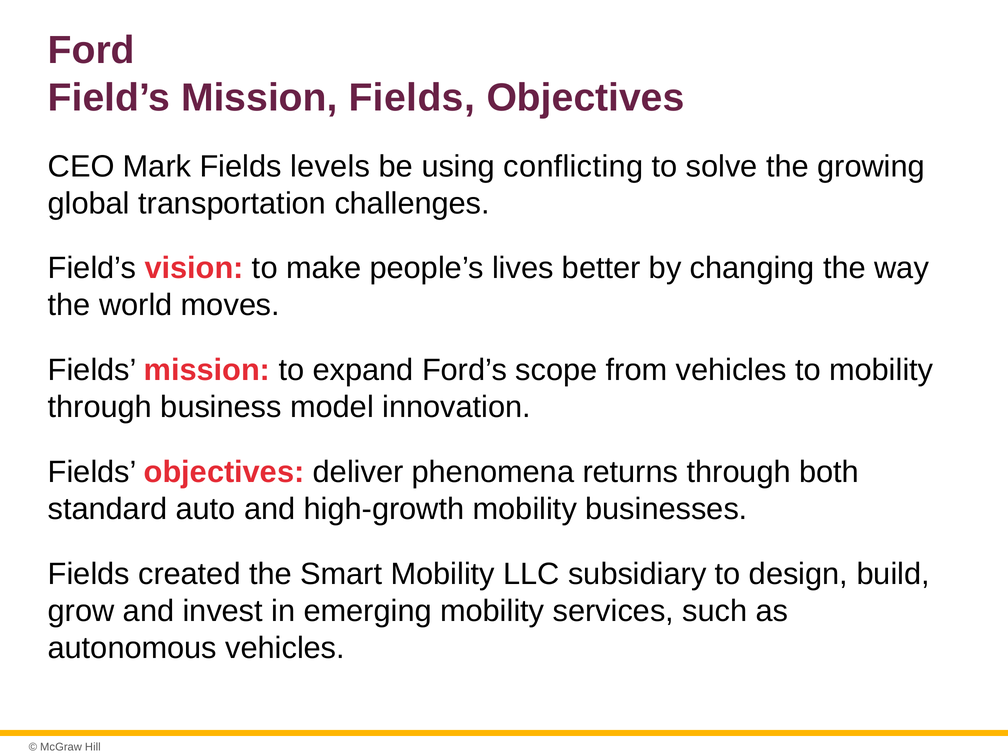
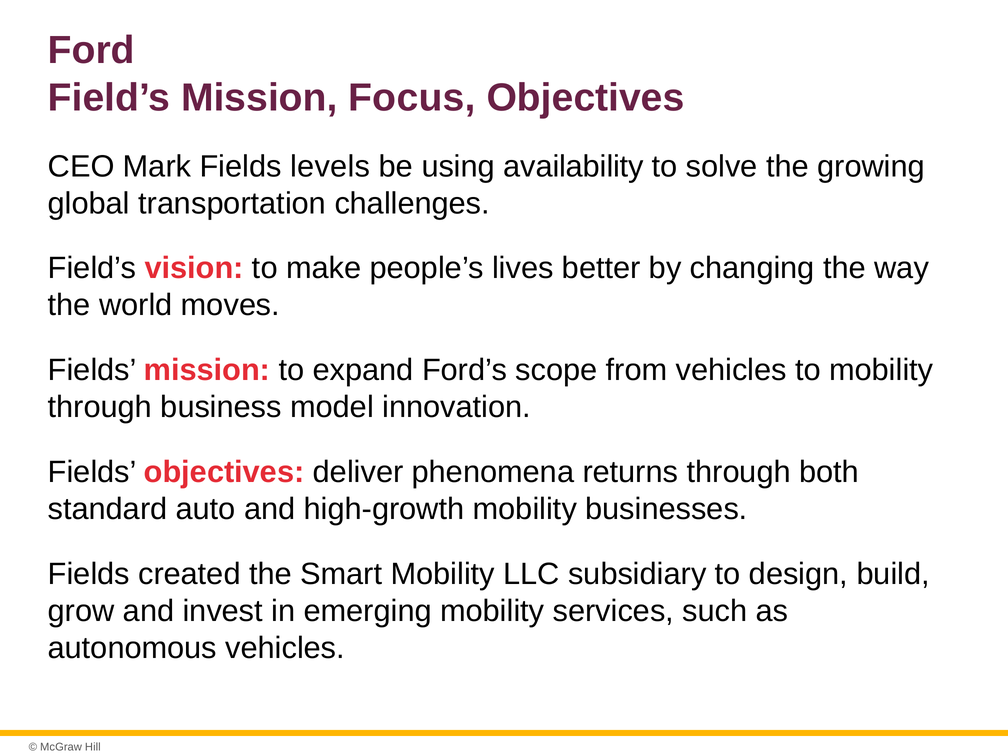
Mission Fields: Fields -> Focus (412, 98)
conflicting: conflicting -> availability (574, 166)
